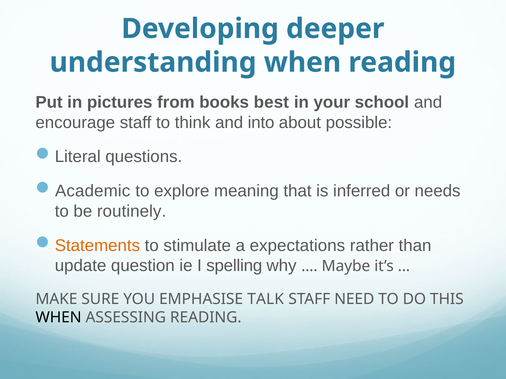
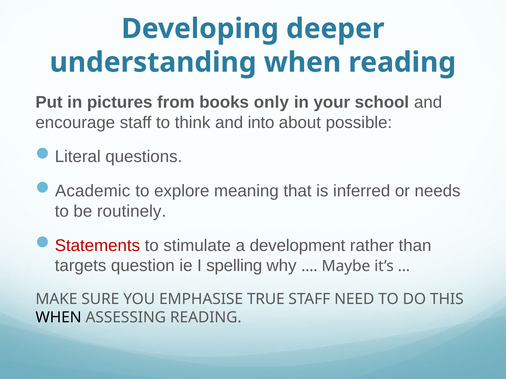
best: best -> only (271, 102)
Statements colour: orange -> red (97, 246)
expectations: expectations -> development (297, 246)
update: update -> targets (81, 266)
TALK: TALK -> TRUE (266, 299)
